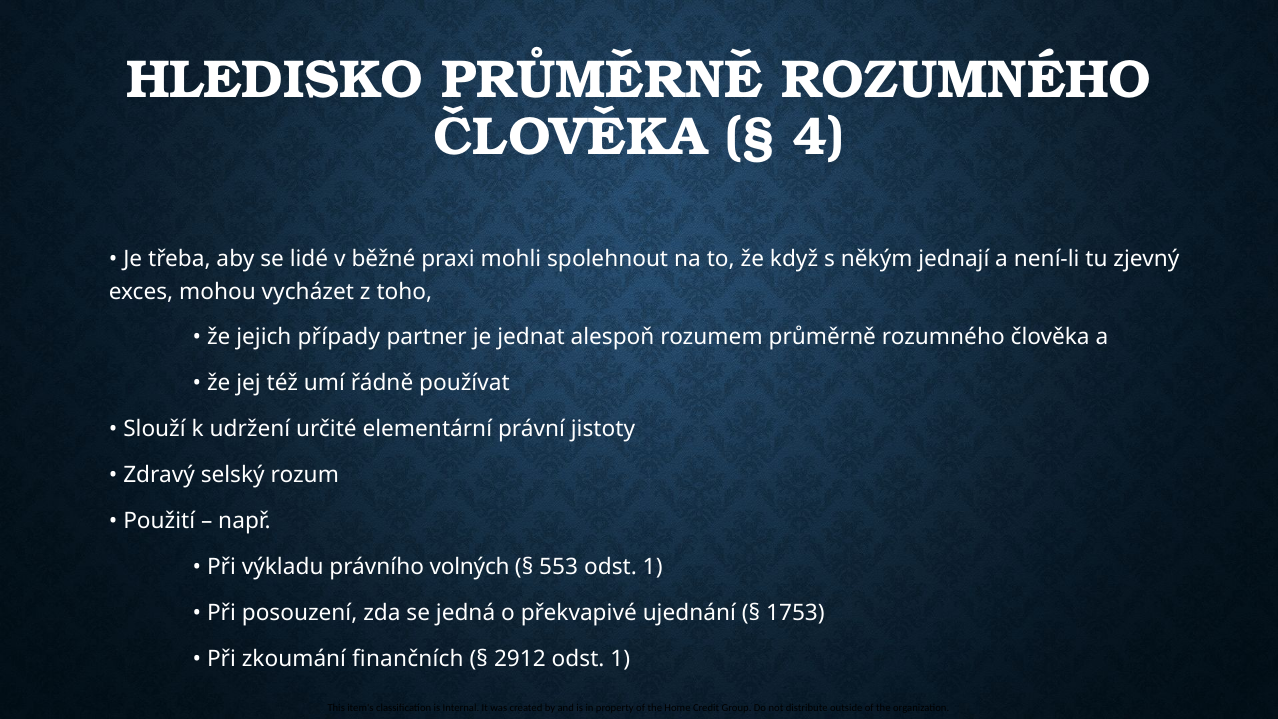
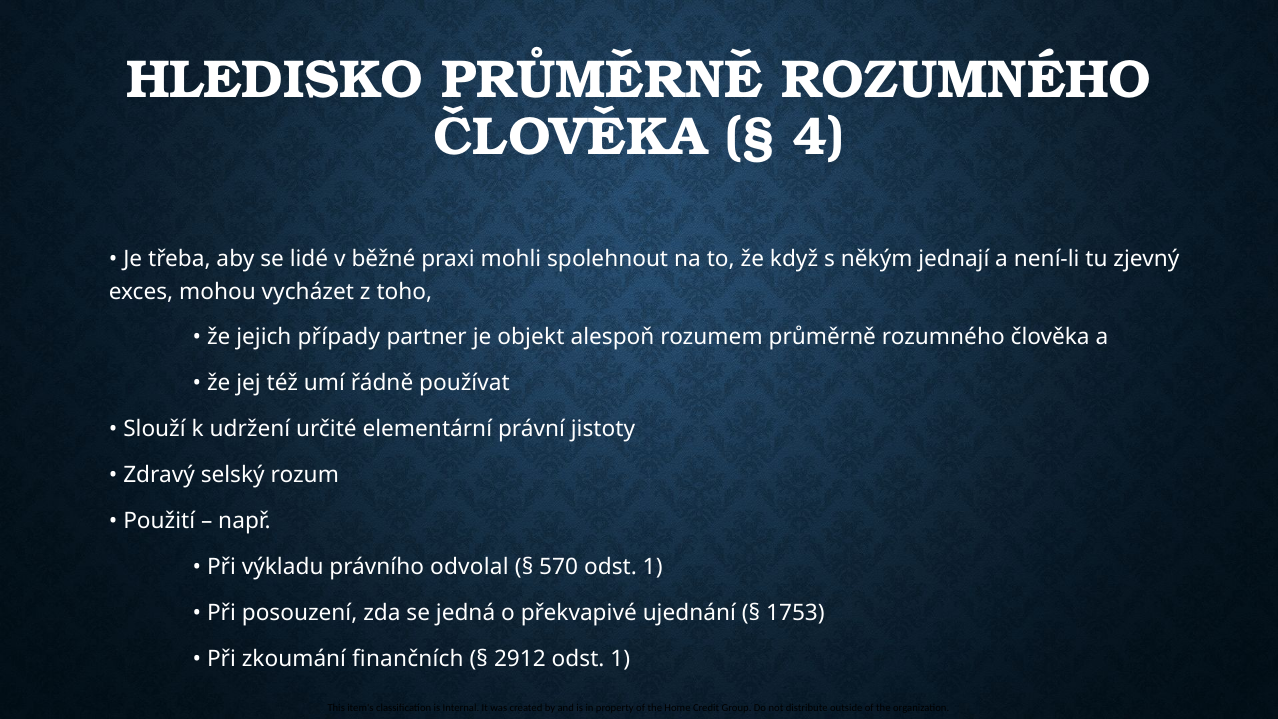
jednat: jednat -> objekt (531, 337)
volných: volných -> odvolal (469, 567)
553: 553 -> 570 (559, 567)
